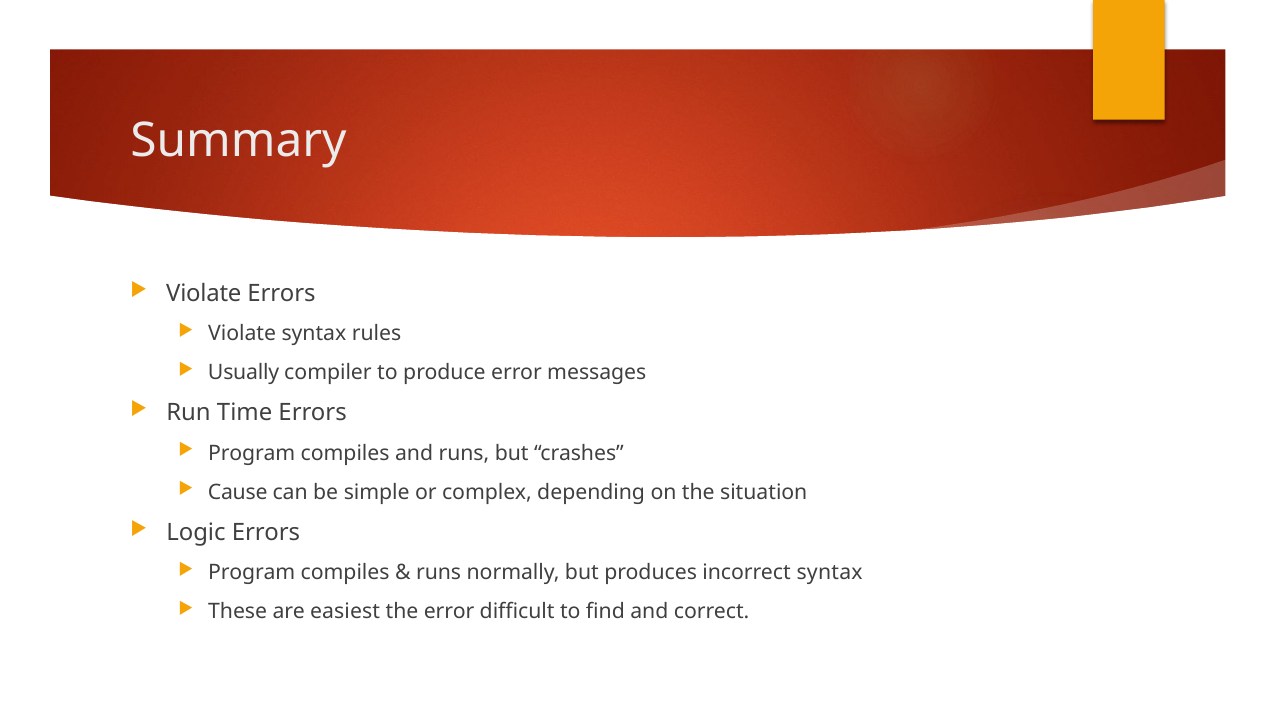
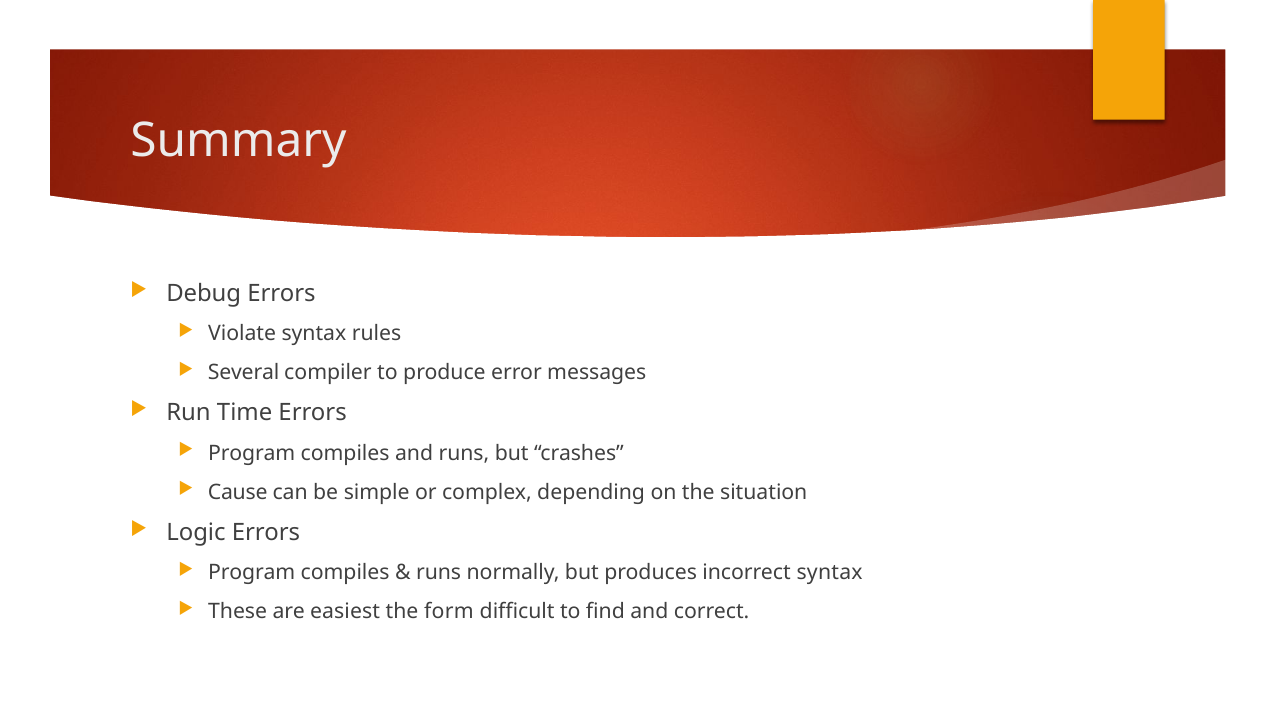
Violate: Violate -> Debug (204, 293)
Usually: Usually -> Several (244, 372)
the error: error -> form (449, 612)
